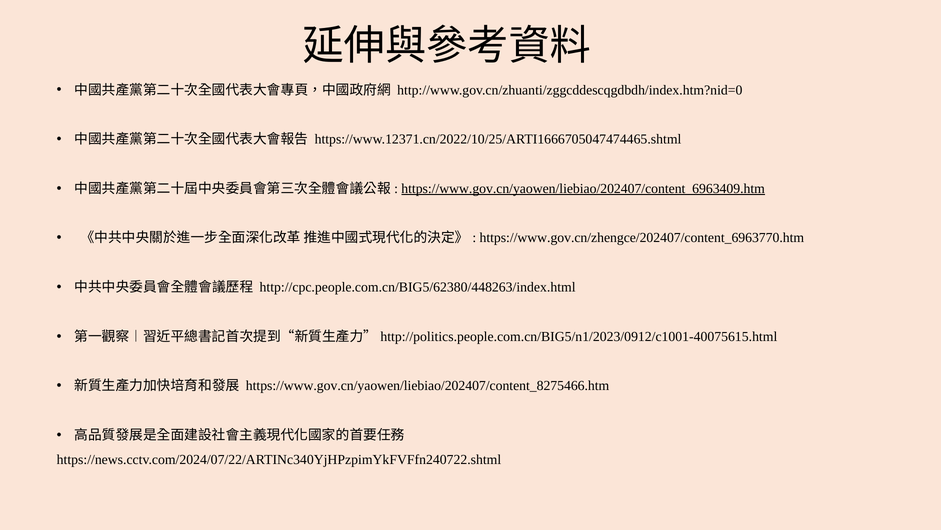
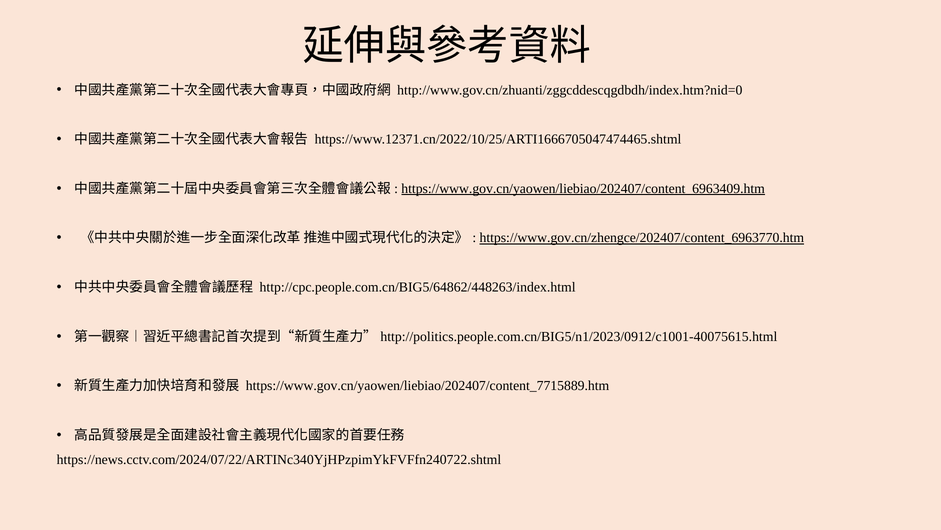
https://www.gov.cn/zhengce/202407/content_6963770.htm underline: none -> present (642, 238)
http://cpc.people.com.cn/BIG5/62380/448263/index.html: http://cpc.people.com.cn/BIG5/62380/448263/index.html -> http://cpc.people.com.cn/BIG5/64862/448263/index.html (418, 287)
https://www.gov.cn/yaowen/liebiao/202407/content_8275466.htm: https://www.gov.cn/yaowen/liebiao/202407/content_8275466.htm -> https://www.gov.cn/yaowen/liebiao/202407/content_7715889.htm (428, 385)
